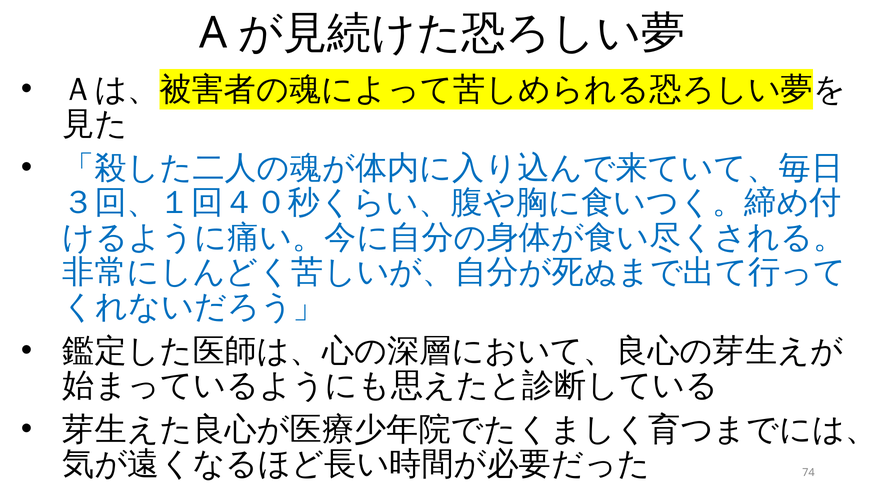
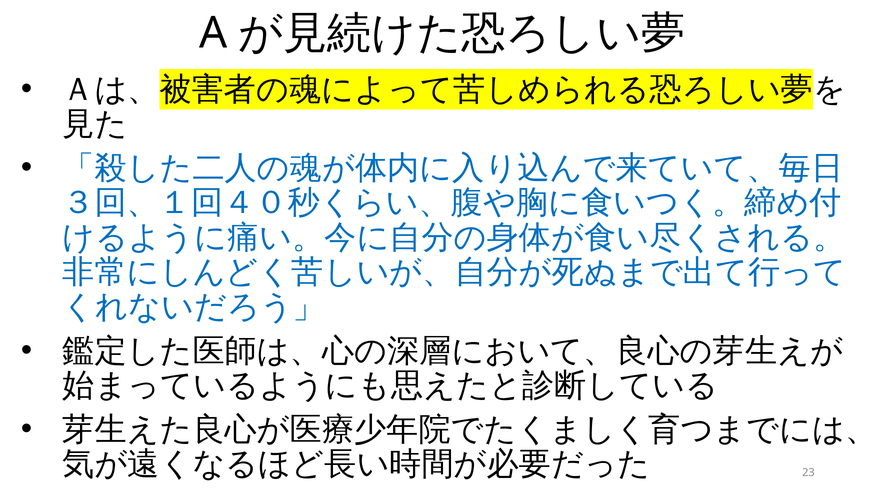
74: 74 -> 23 (808, 473)
